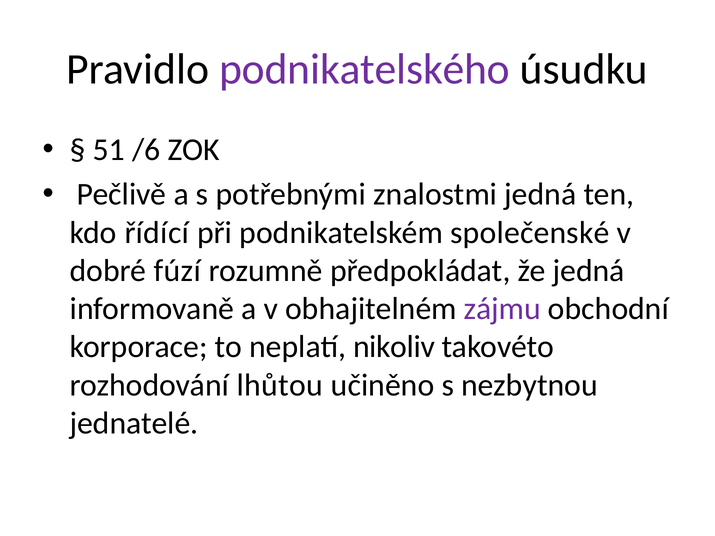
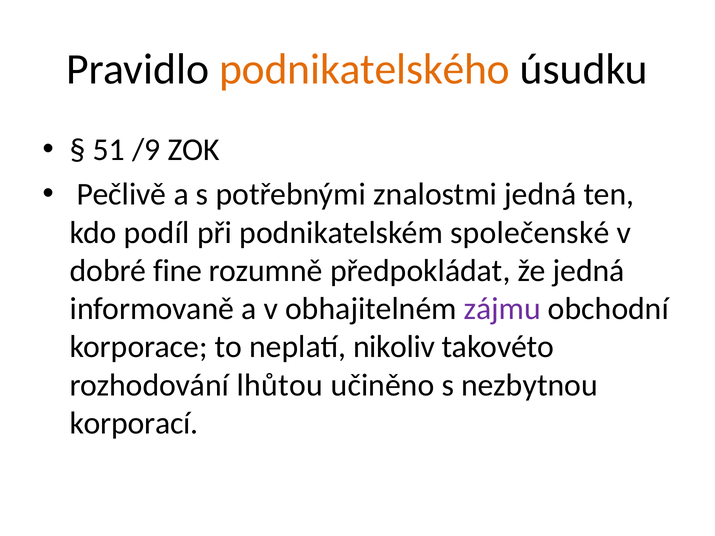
podnikatelského colour: purple -> orange (365, 69)
/6: /6 -> /9 (146, 150)
řídící: řídící -> podíl (157, 233)
fúzí: fúzí -> fine (178, 271)
jednatelé: jednatelé -> korporací (134, 423)
